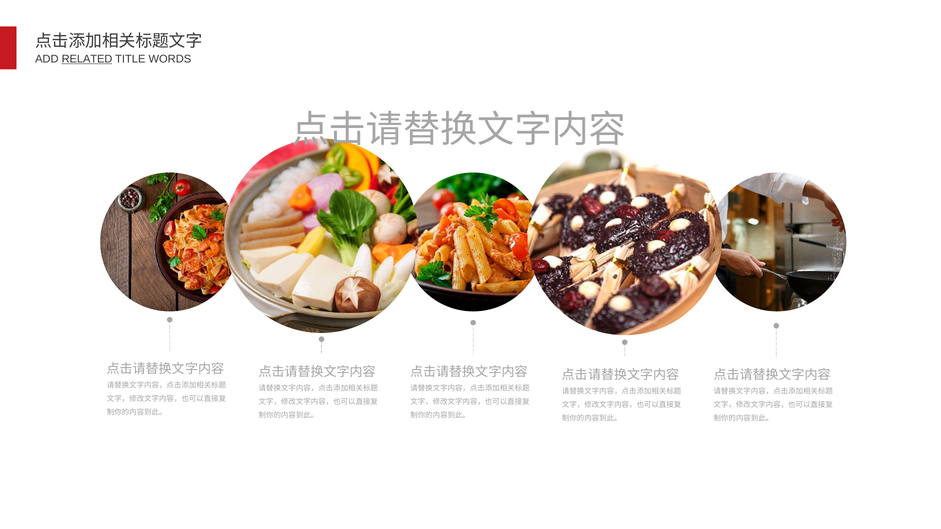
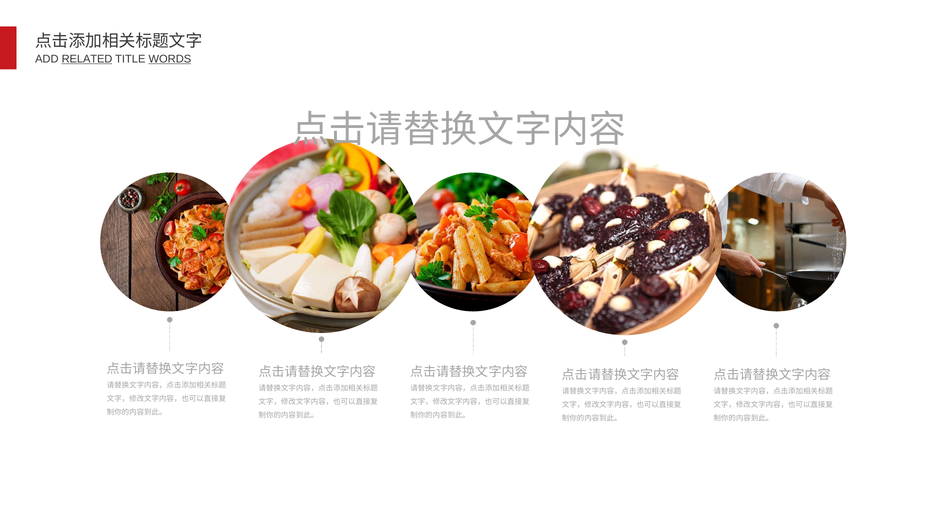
WORDS underline: none -> present (170, 59)
